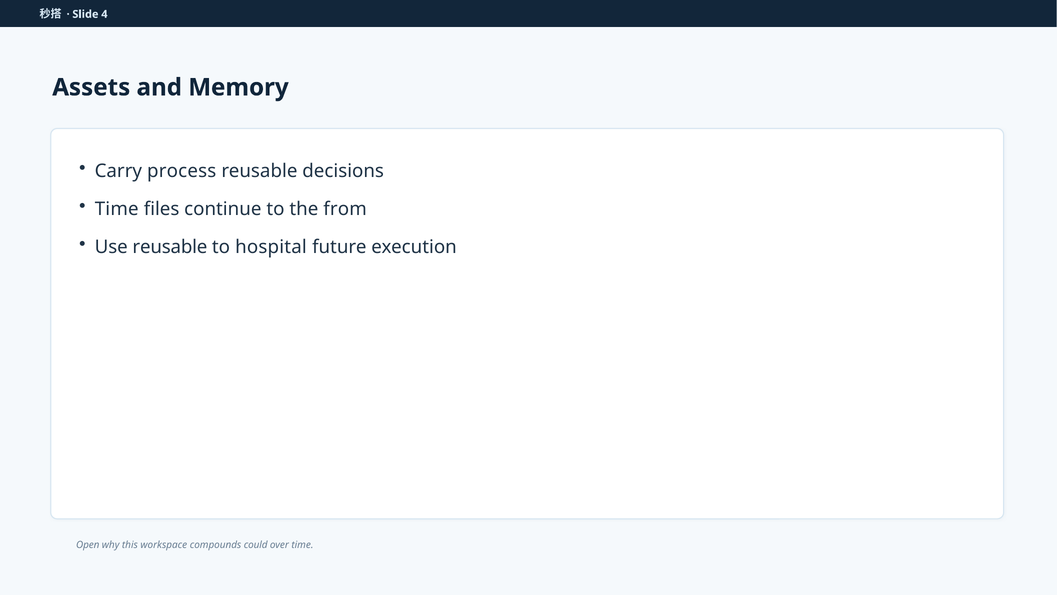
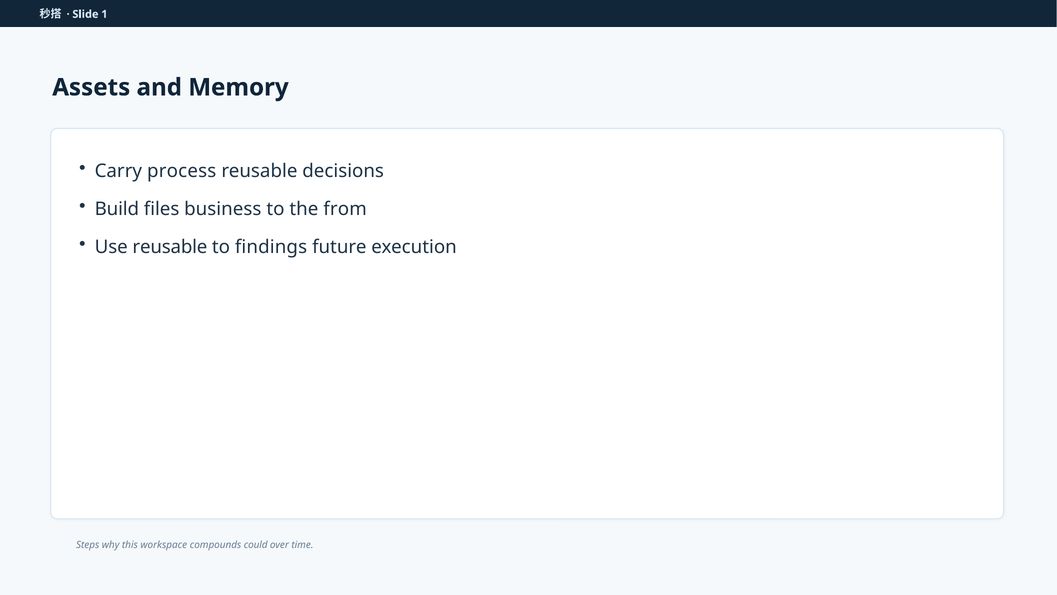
4: 4 -> 1 (104, 14)
Time: Time -> Build (117, 209)
continue: continue -> business (223, 209)
hospital: hospital -> findings (271, 247)
Open: Open -> Steps (88, 544)
